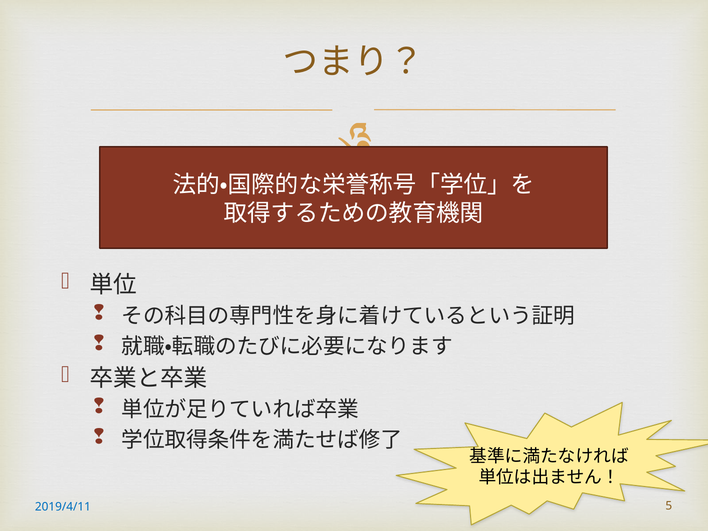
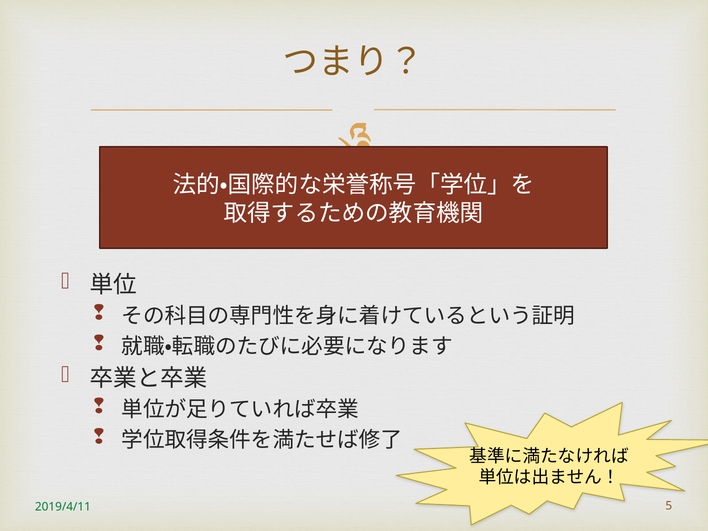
2019/4/11 colour: blue -> green (63, 507)
